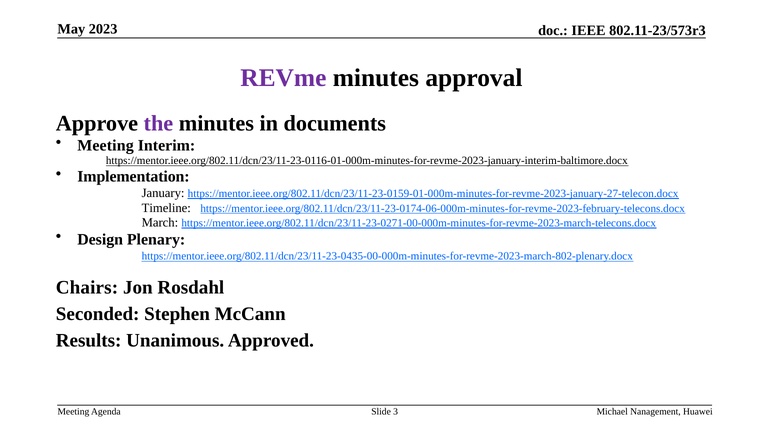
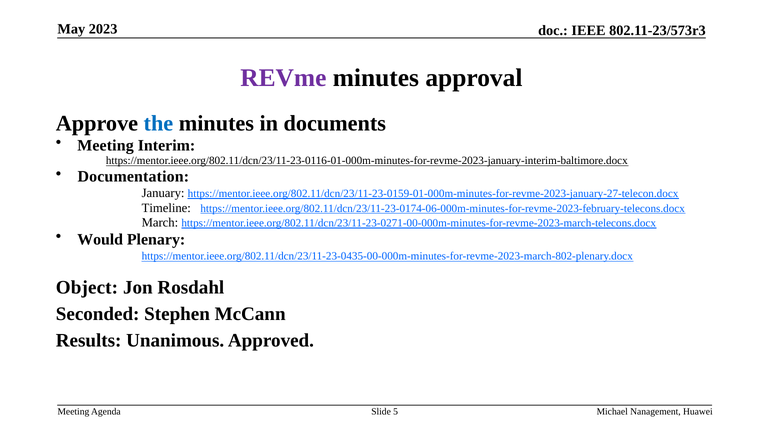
the colour: purple -> blue (158, 124)
Implementation: Implementation -> Documentation (133, 177)
Design: Design -> Would (100, 239)
Chairs: Chairs -> Object (87, 288)
3: 3 -> 5 (396, 412)
